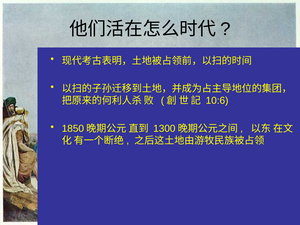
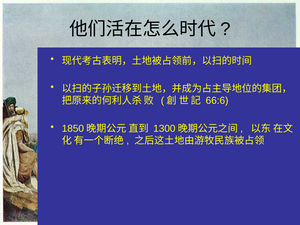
10:6: 10:6 -> 66:6 (217, 101)
